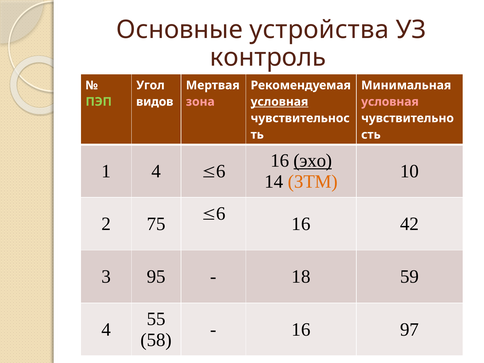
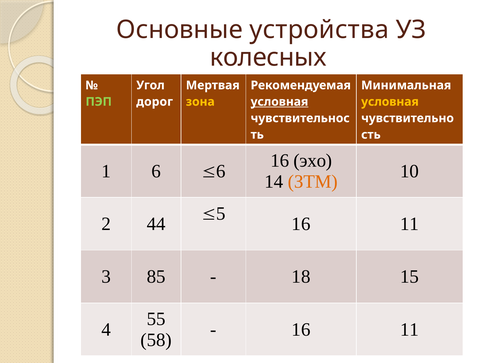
контроль: контроль -> колесных (268, 57)
видов: видов -> дорог (155, 102)
зона colour: pink -> yellow (200, 102)
условная colour: pink -> yellow (390, 102)
эхо underline: present -> none (313, 161)
1 4: 4 -> 6 (156, 171)
75: 75 -> 44 (156, 224)
6: 6 -> 5 (221, 214)
42: 42 -> 11 (410, 224)
95: 95 -> 85 (156, 277)
59: 59 -> 15 (410, 277)
97: 97 -> 11 (410, 330)
